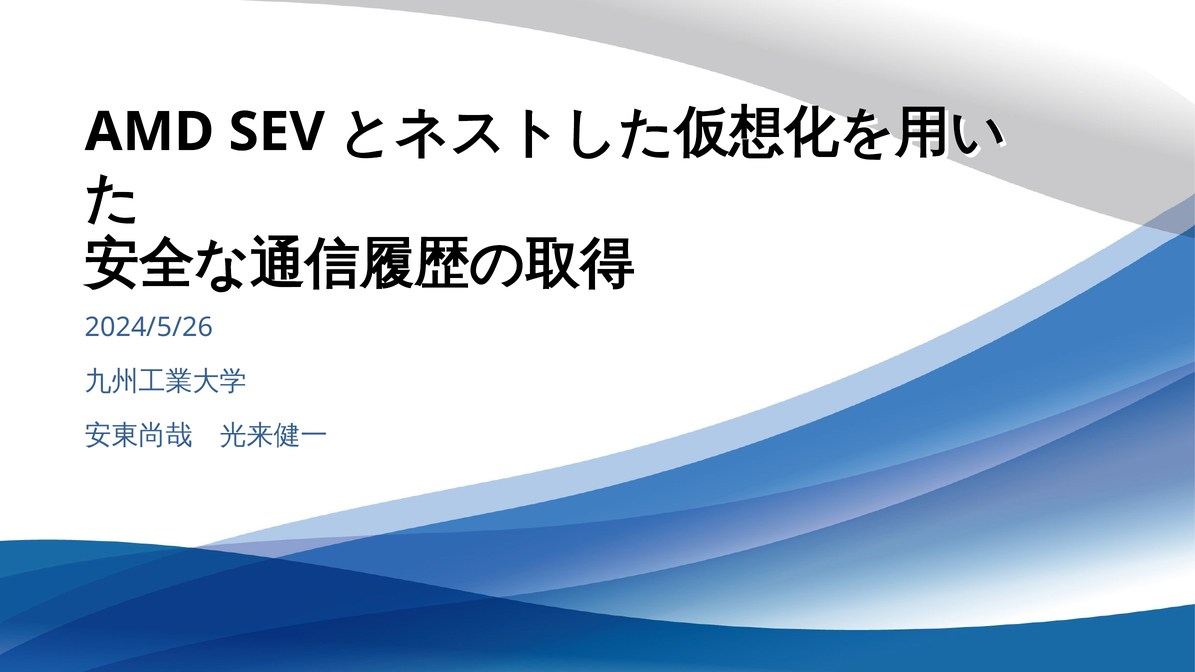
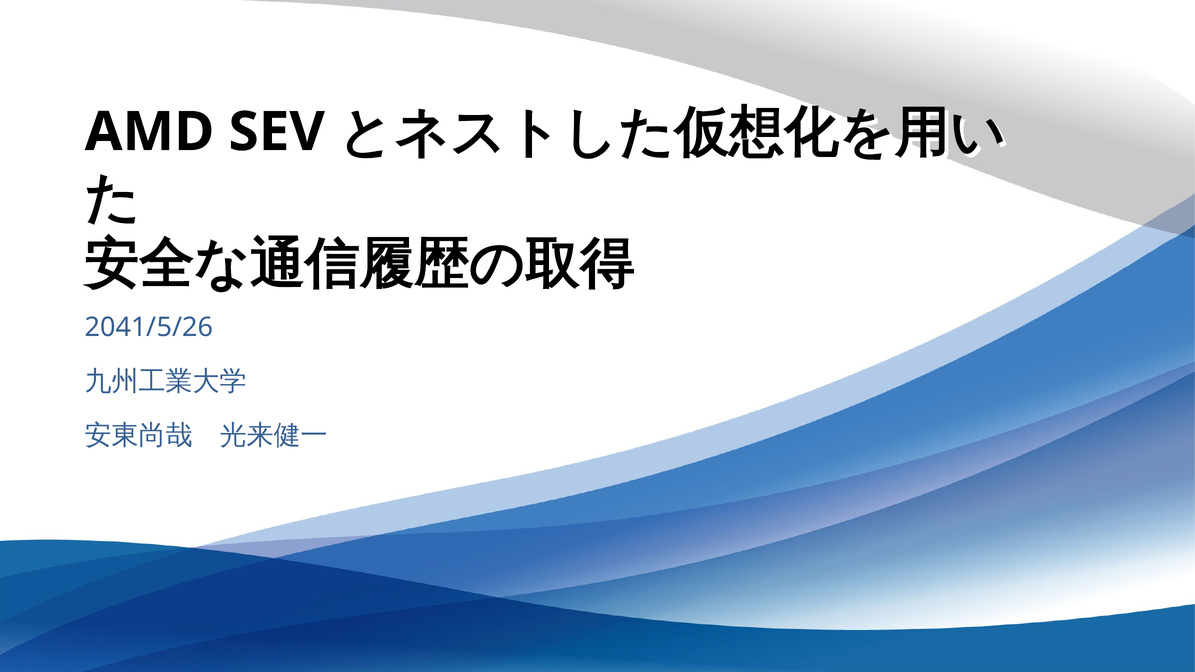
2024/5/26: 2024/5/26 -> 2041/5/26 (149, 327)
